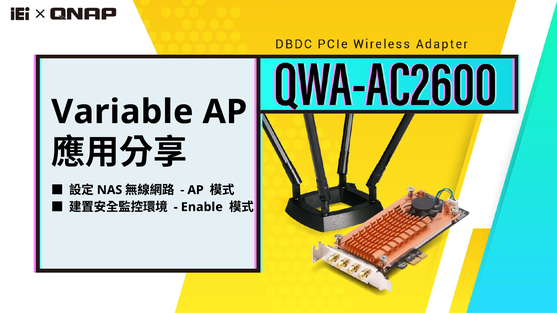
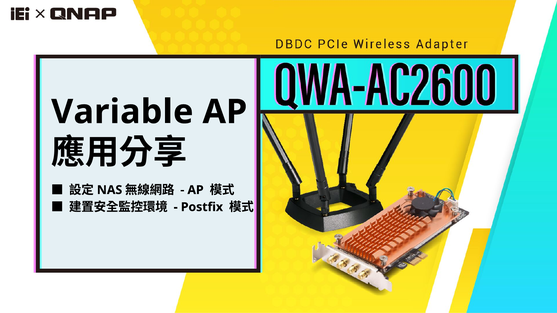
Enable: Enable -> Postfix (202, 207)
